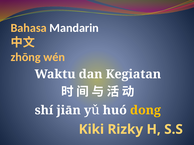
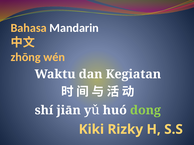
dong colour: yellow -> light green (145, 111)
